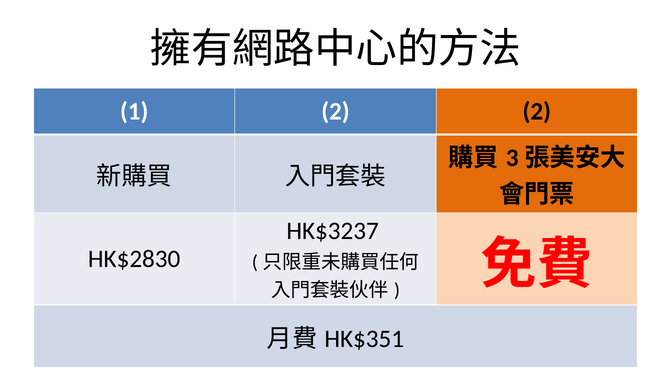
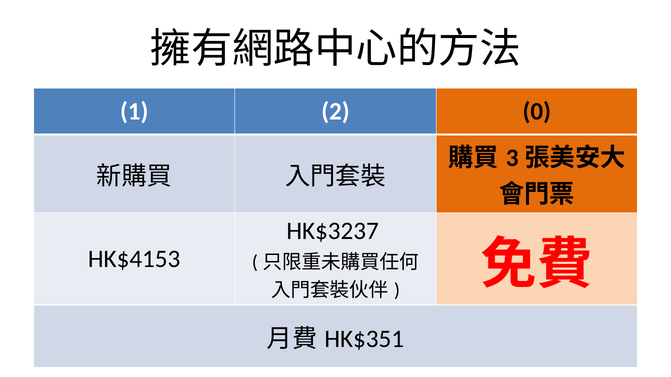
2 2: 2 -> 0 (537, 112)
HK$2830: HK$2830 -> HK$4153 (134, 259)
